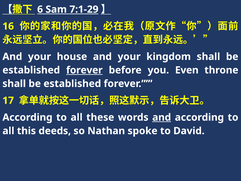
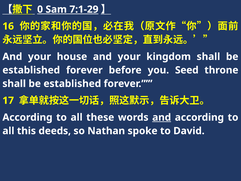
6: 6 -> 0 (40, 9)
forever underline: present -> none (84, 70)
Even: Even -> Seed (187, 70)
